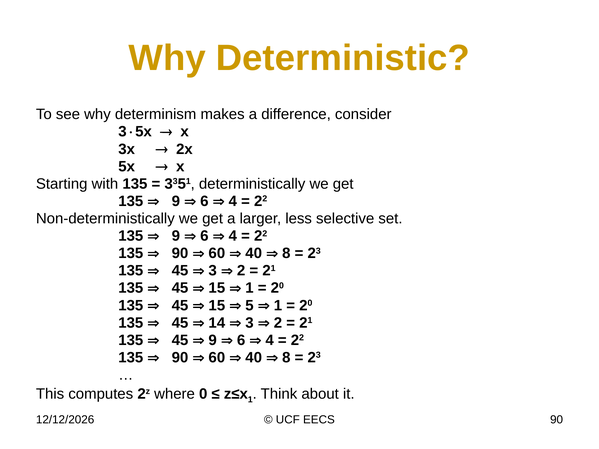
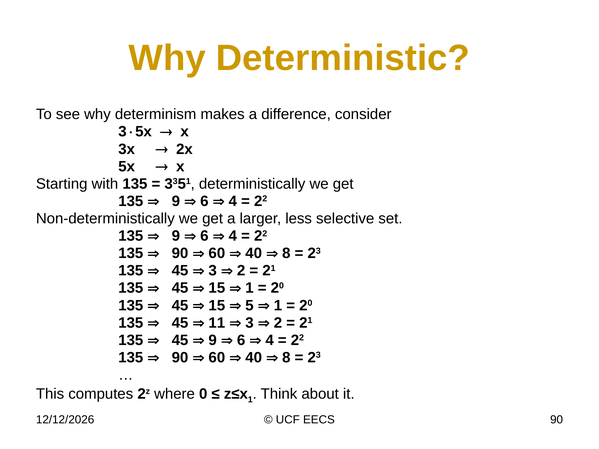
14: 14 -> 11 (217, 323)
